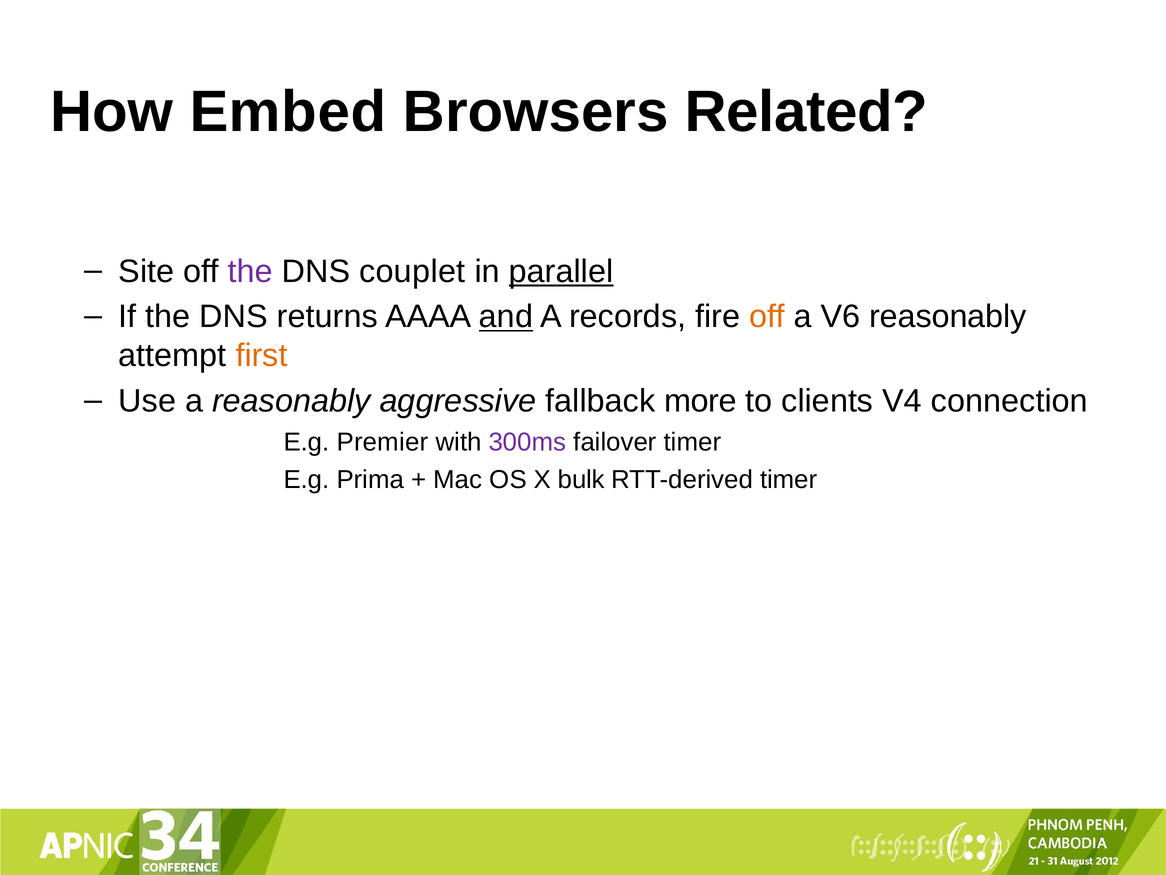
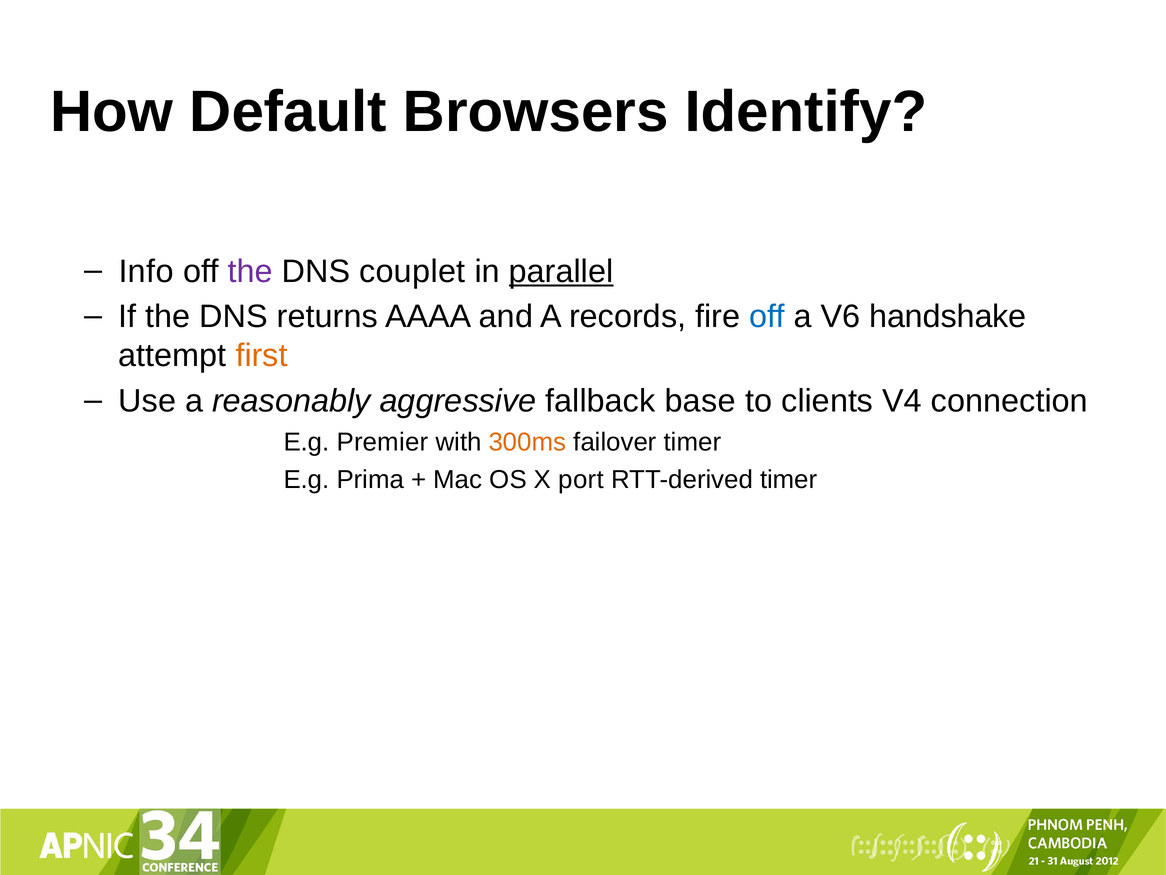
Embed: Embed -> Default (288, 112)
Related: Related -> Identify (806, 112)
Site: Site -> Info (146, 271)
and underline: present -> none (506, 317)
off colour: orange -> blue (767, 317)
V6 reasonably: reasonably -> handshake (948, 317)
more: more -> base (700, 401)
300ms colour: purple -> orange (527, 442)
bulk: bulk -> port (581, 479)
